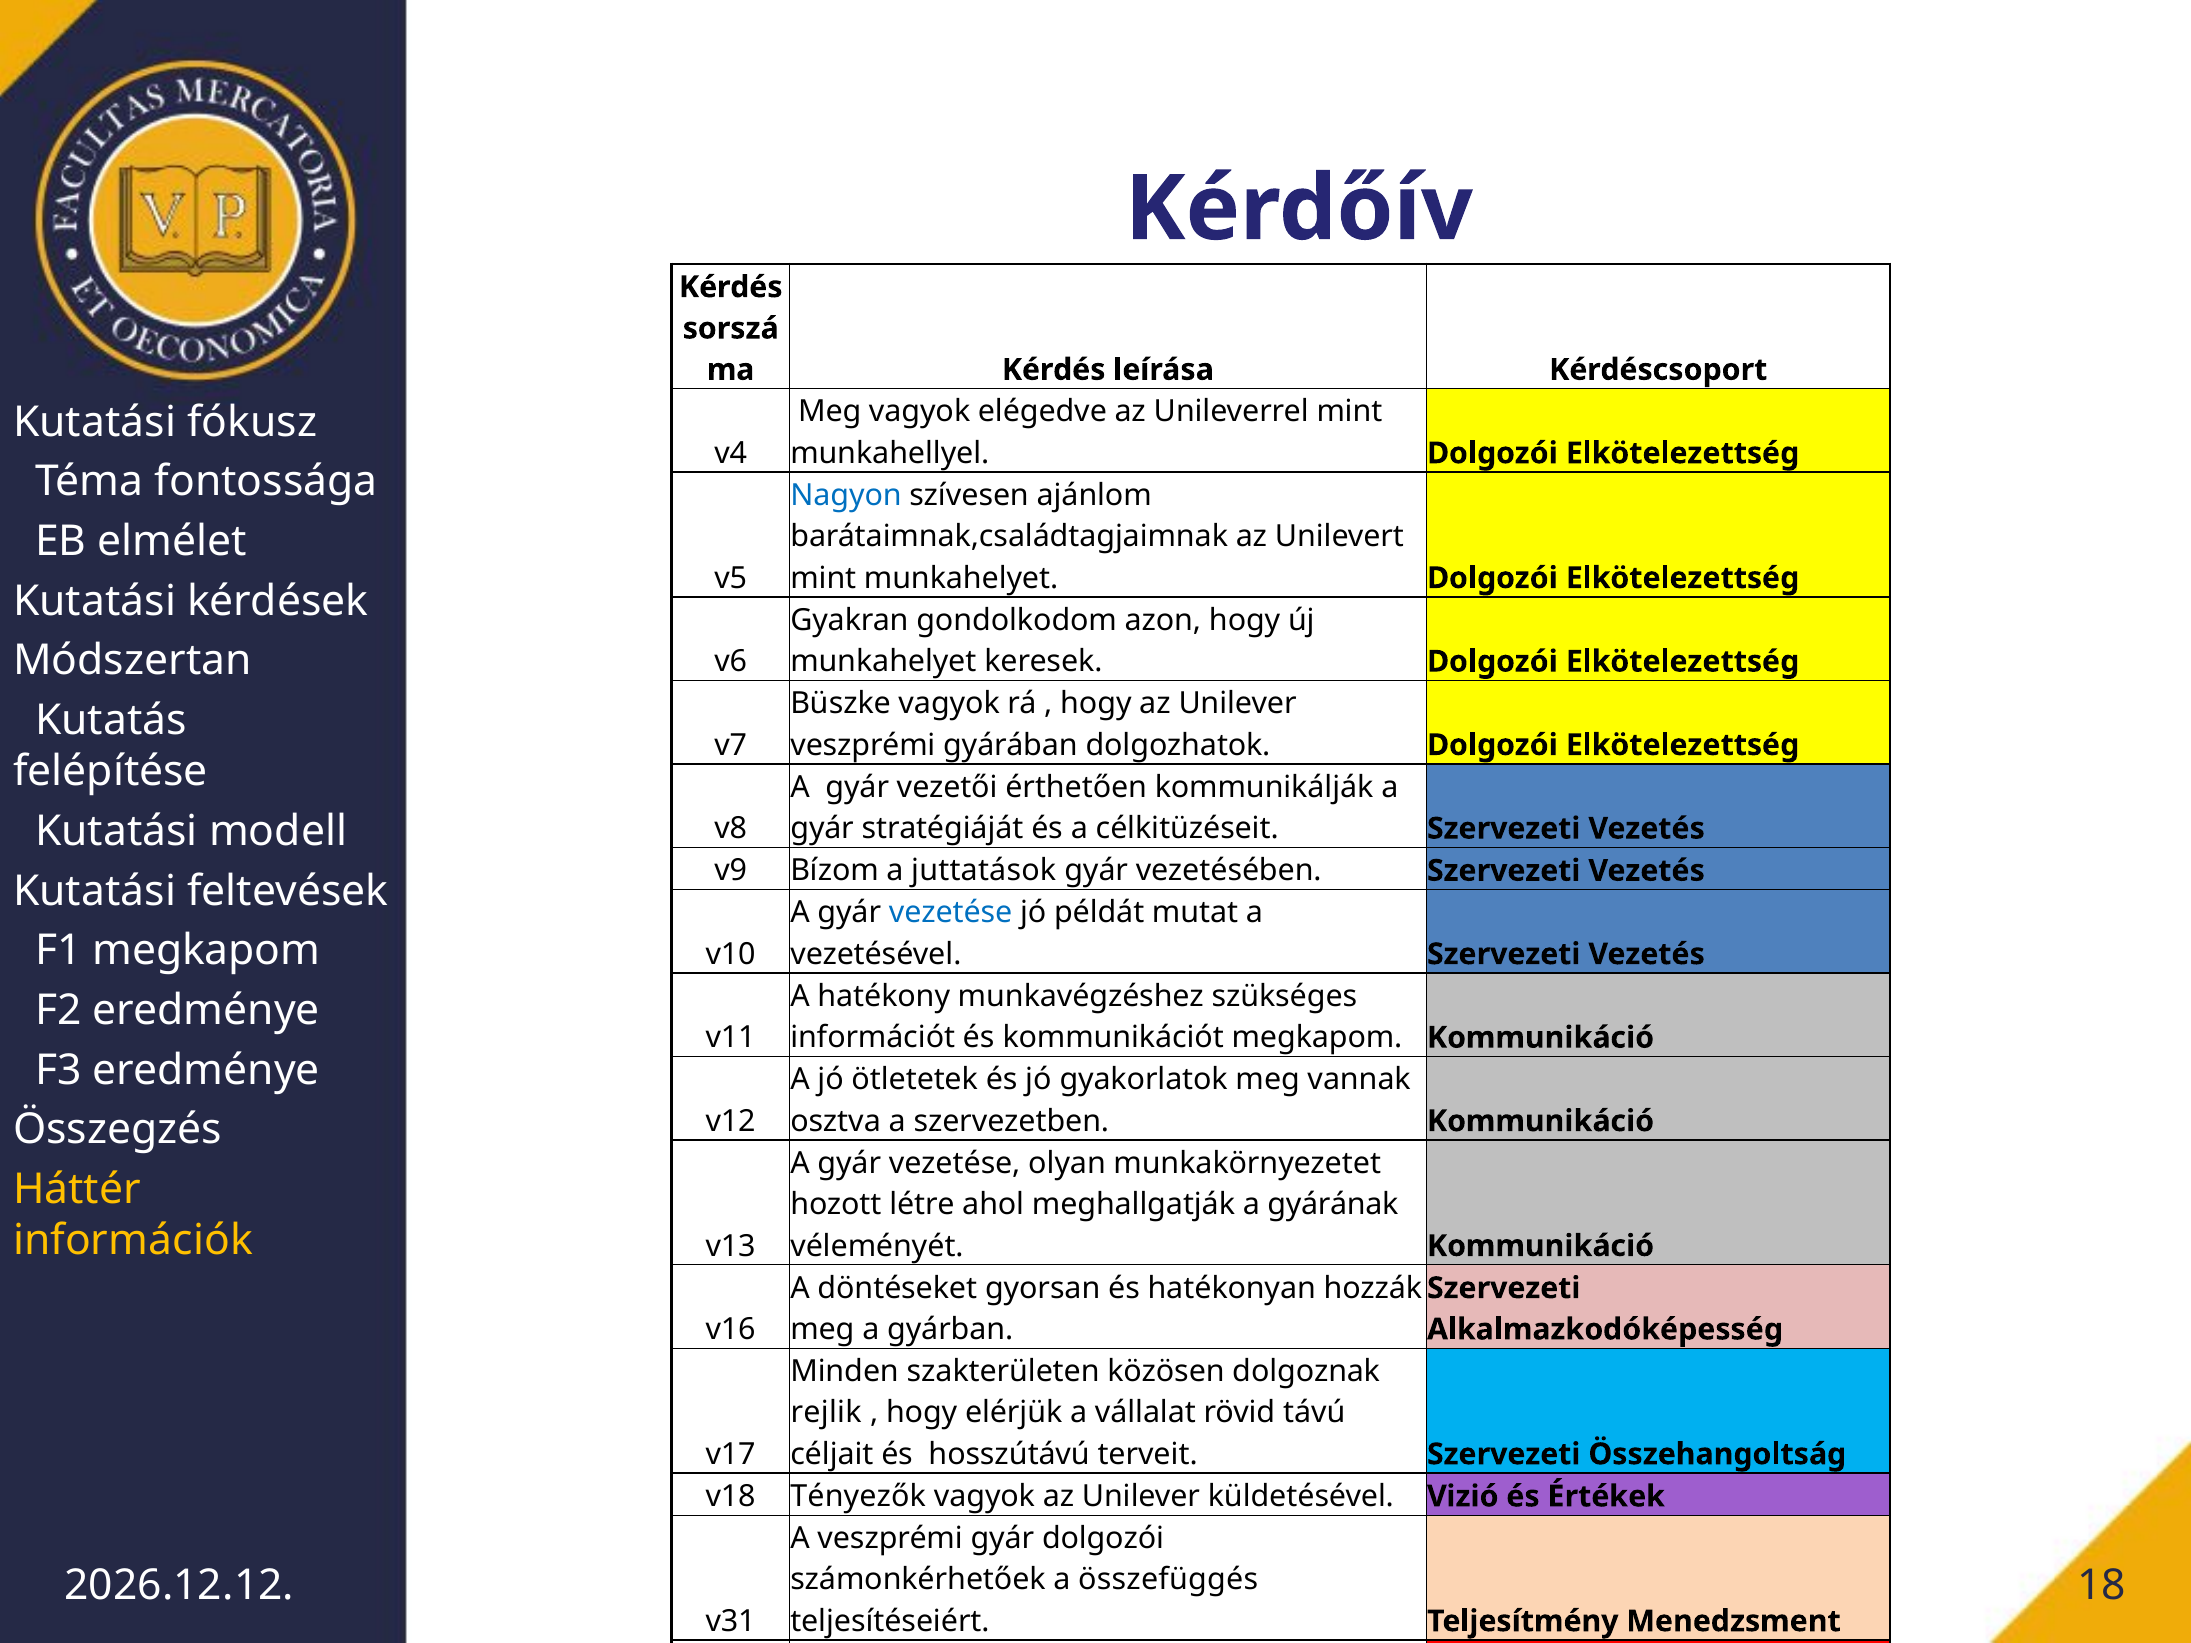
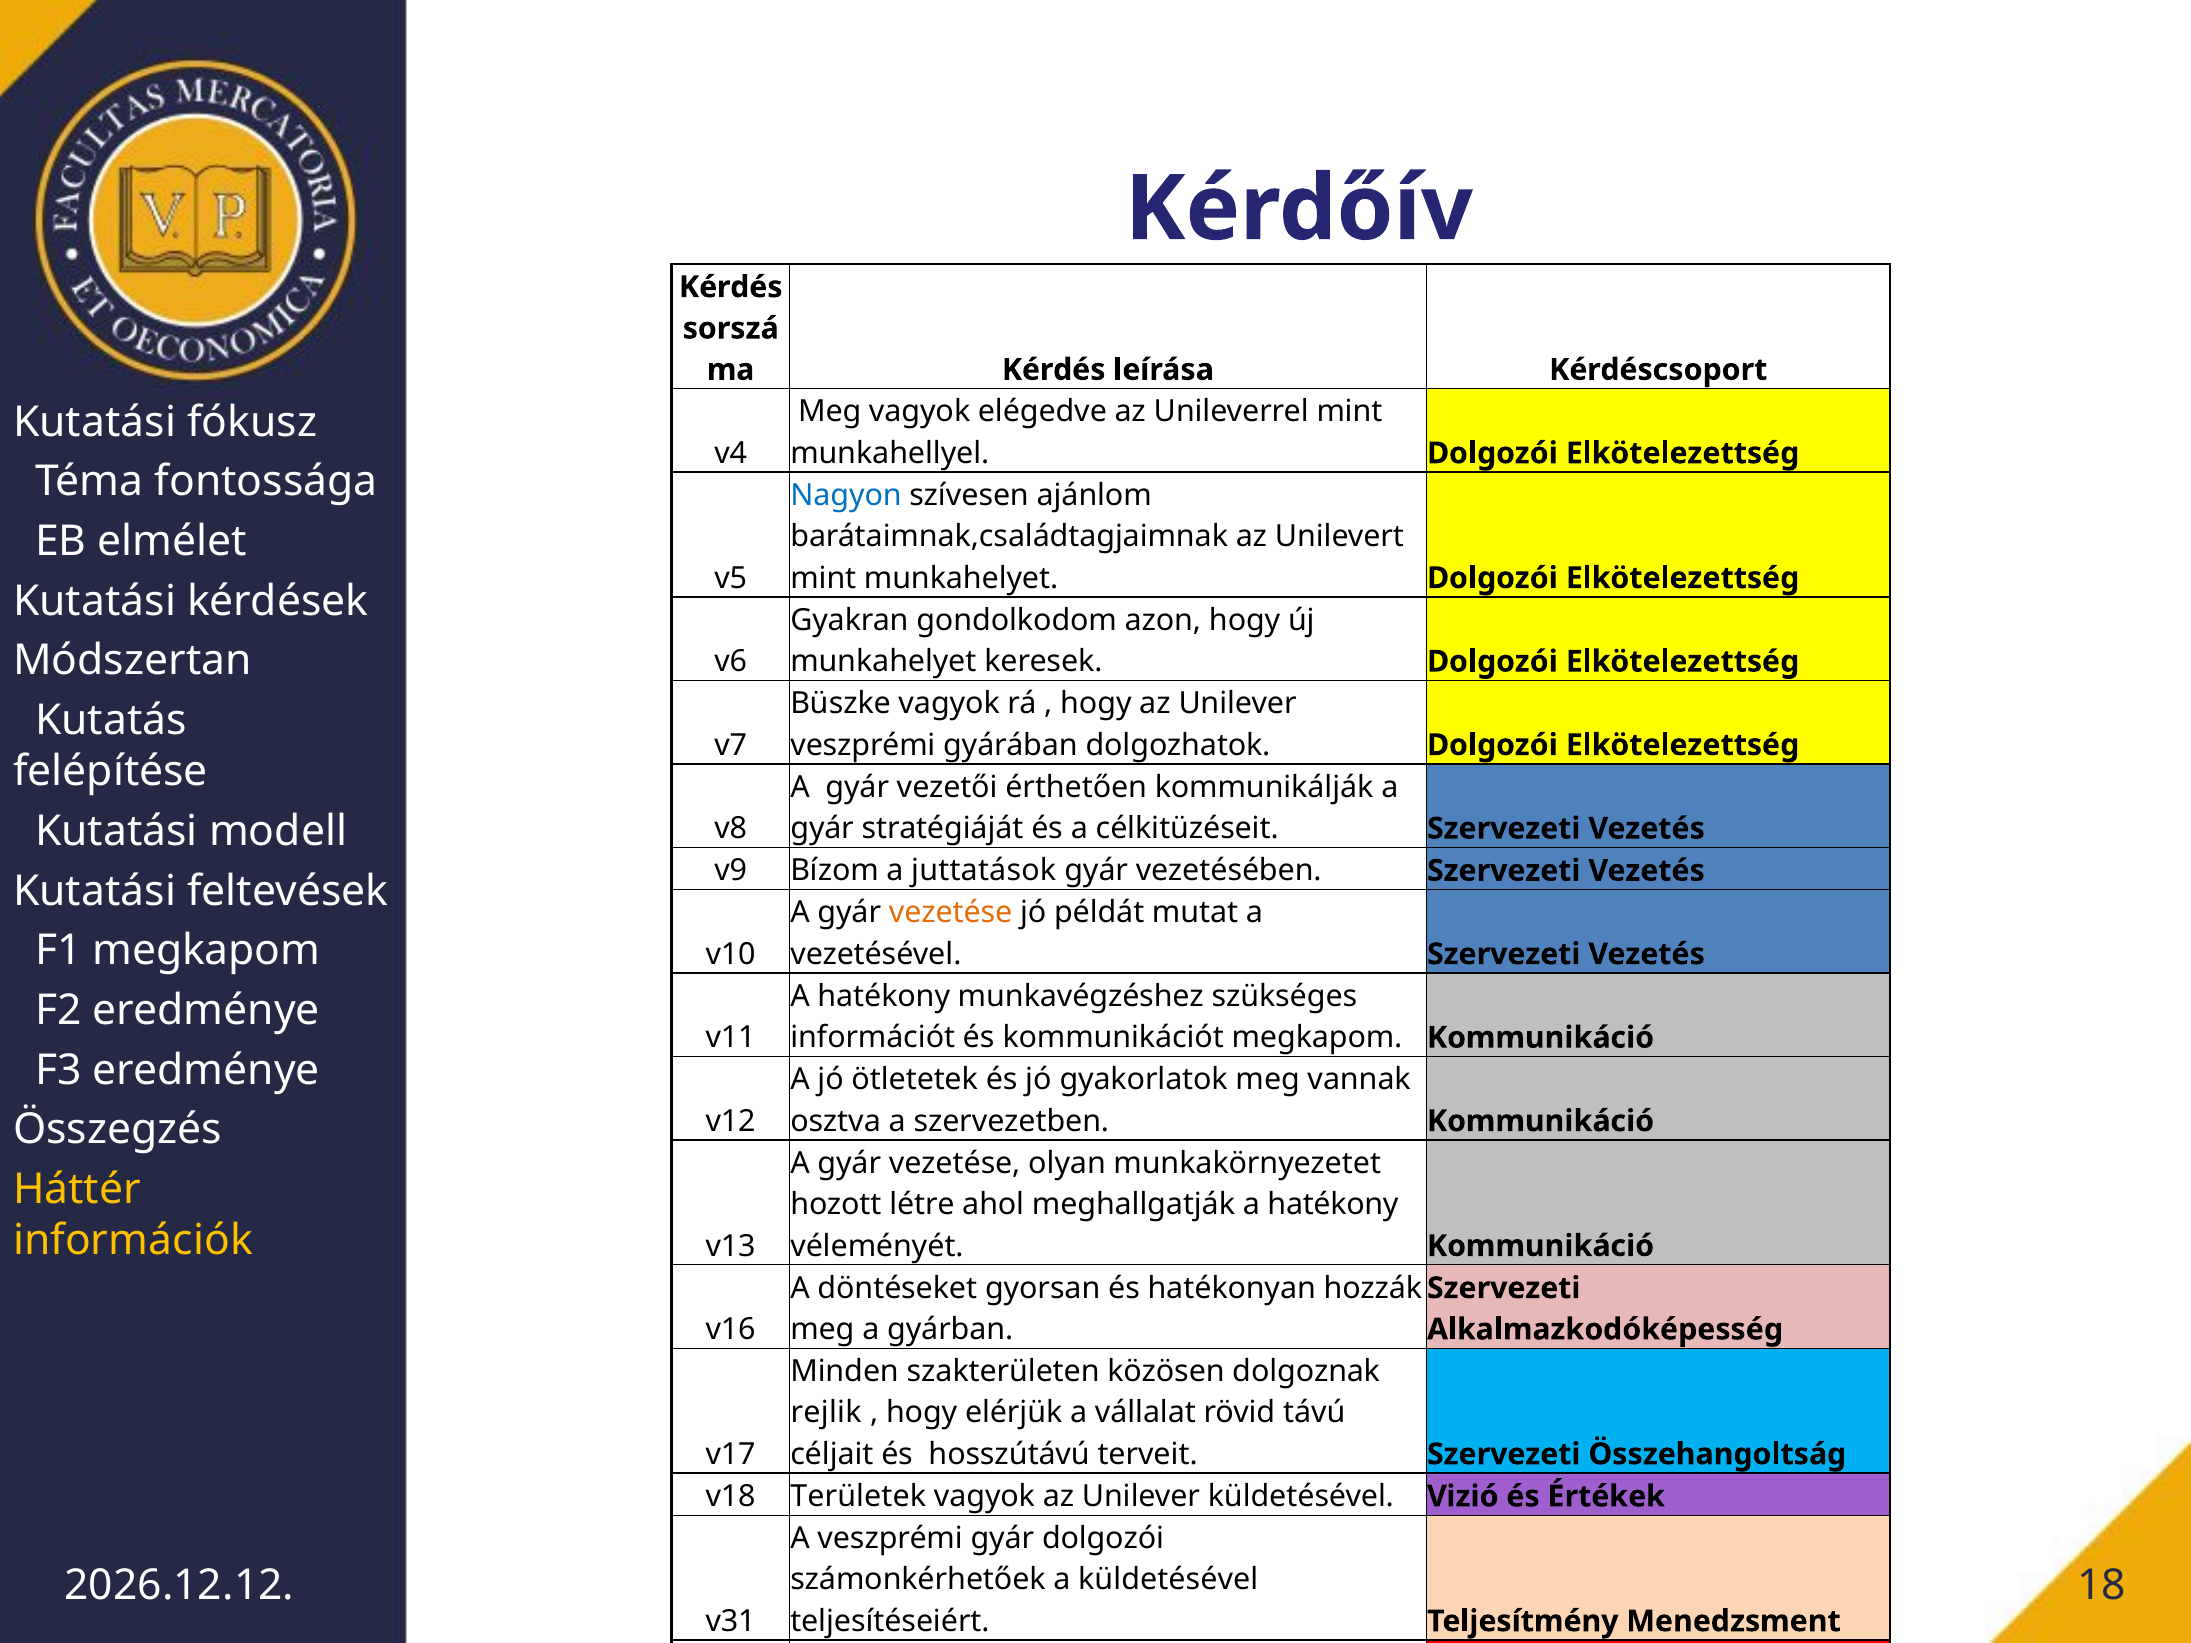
vezetése colour: blue -> orange (951, 913)
meghallgatják a gyárának: gyárának -> hatékony (1333, 1205)
Tényezők: Tényezők -> Területek (858, 1497)
a összefüggés: összefüggés -> küldetésével (1168, 1580)
